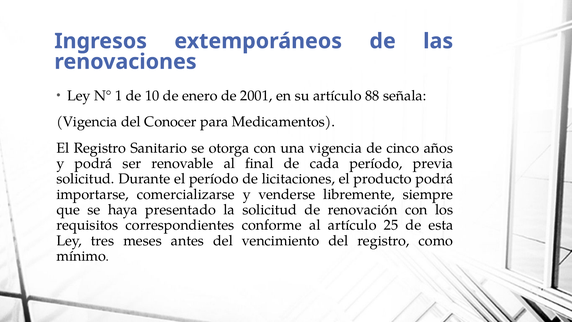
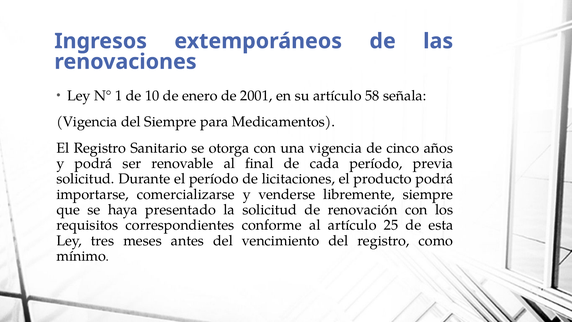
88: 88 -> 58 (372, 96)
del Conocer: Conocer -> Siempre (170, 122)
